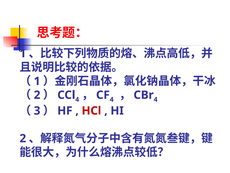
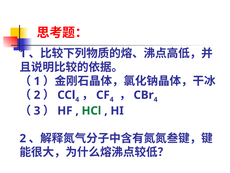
HCl colour: red -> green (91, 110)
